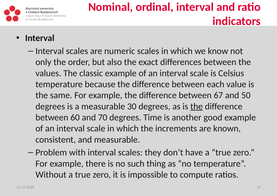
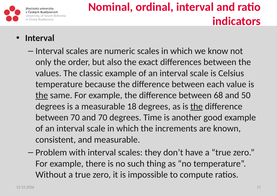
the underline: none -> present (42, 95)
67: 67 -> 68 (218, 95)
30: 30 -> 18 (132, 106)
between 60: 60 -> 70 (75, 117)
